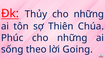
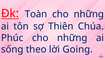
Thủy: Thủy -> Toàn (36, 14)
